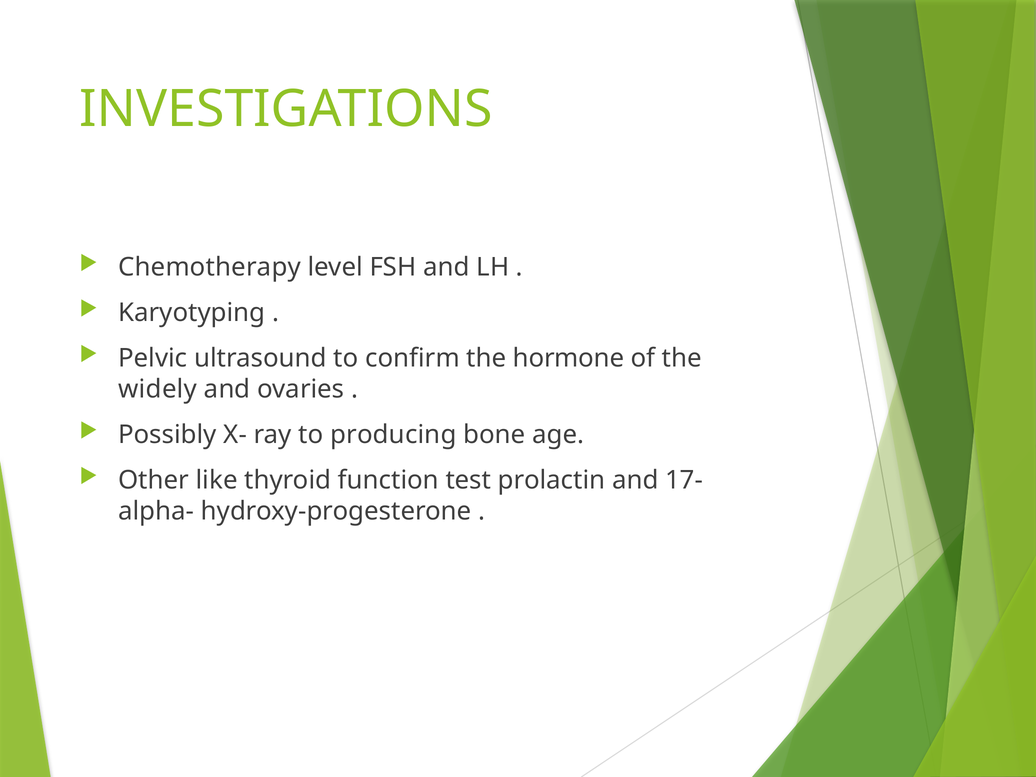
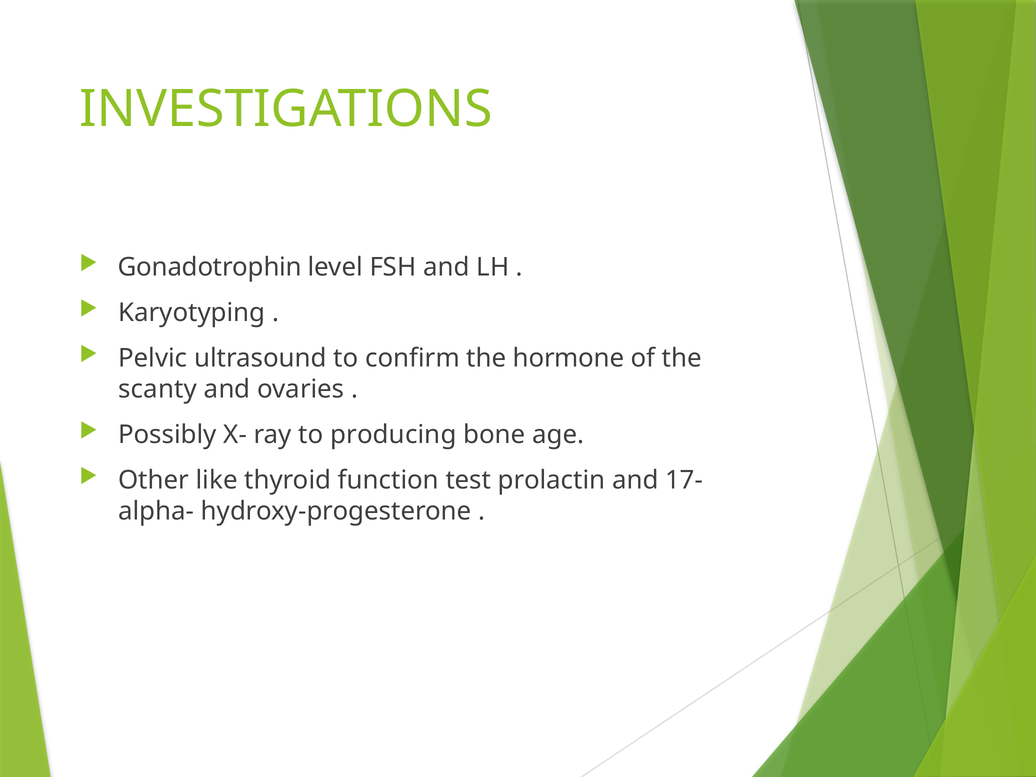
Chemotherapy: Chemotherapy -> Gonadotrophin (210, 267)
widely: widely -> scanty (158, 389)
